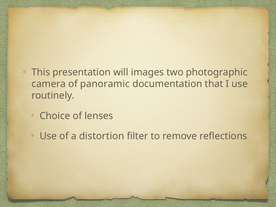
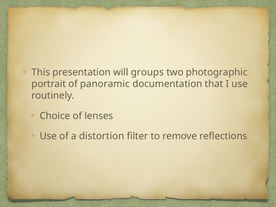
images: images -> groups (147, 72)
camera: camera -> portrait (49, 84)
